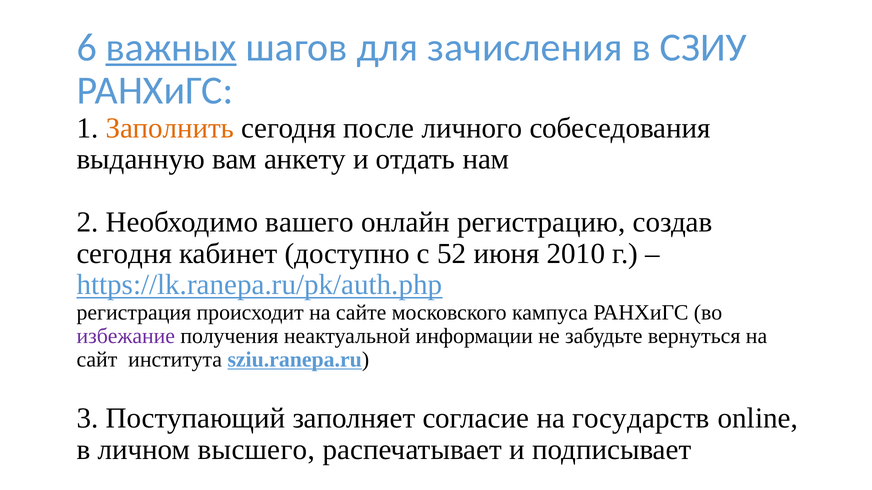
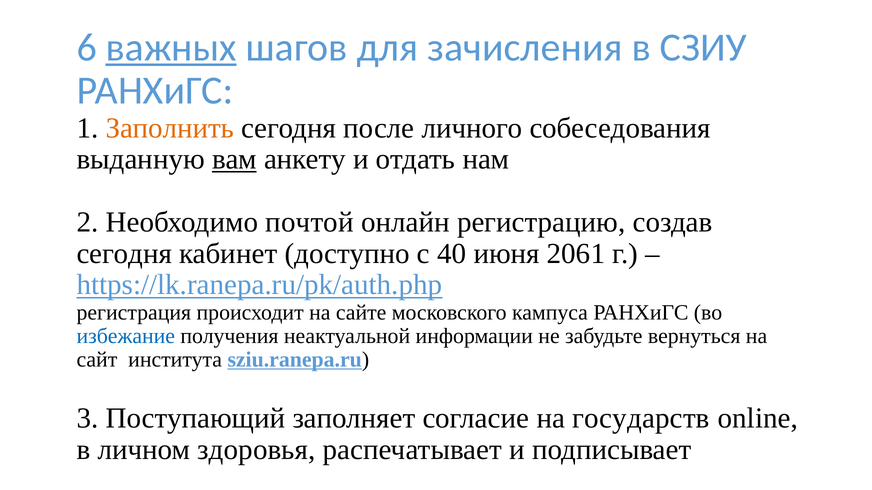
вам underline: none -> present (235, 159)
вашего: вашего -> почтой (310, 222)
52: 52 -> 40 (452, 254)
2010: 2010 -> 2061 (576, 254)
избежание colour: purple -> blue (126, 336)
высшего: высшего -> здоровья (256, 450)
